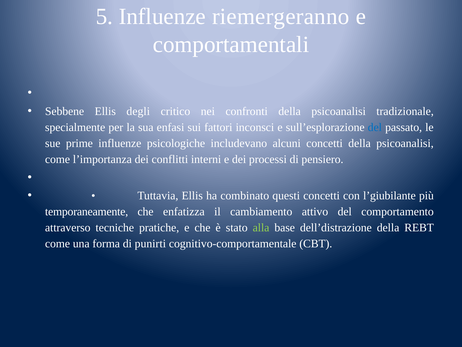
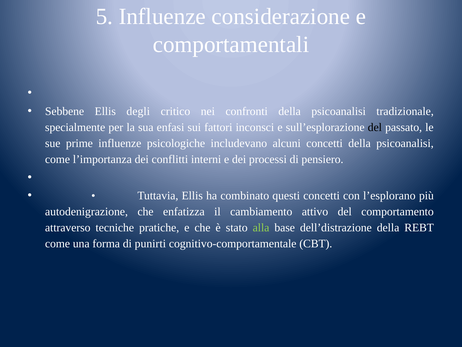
riemergeranno: riemergeranno -> considerazione (281, 17)
del colour: blue -> black (375, 127)
l’giubilante: l’giubilante -> l’esplorano (389, 196)
temporaneamente: temporaneamente -> autodenigrazione (87, 211)
